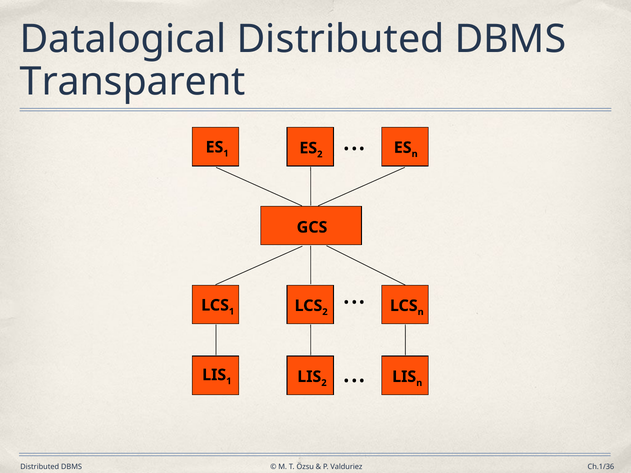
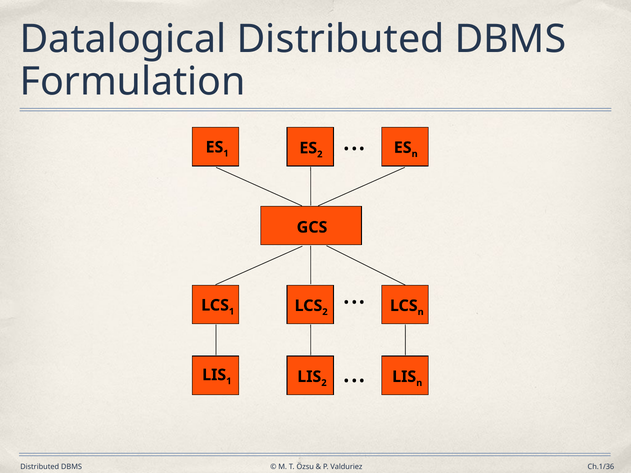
Transparent: Transparent -> Formulation (133, 82)
